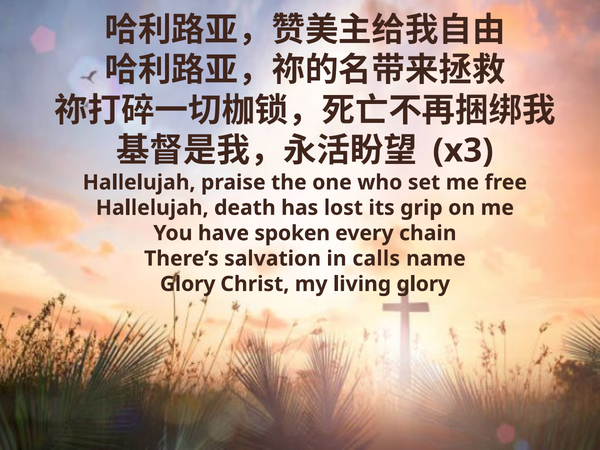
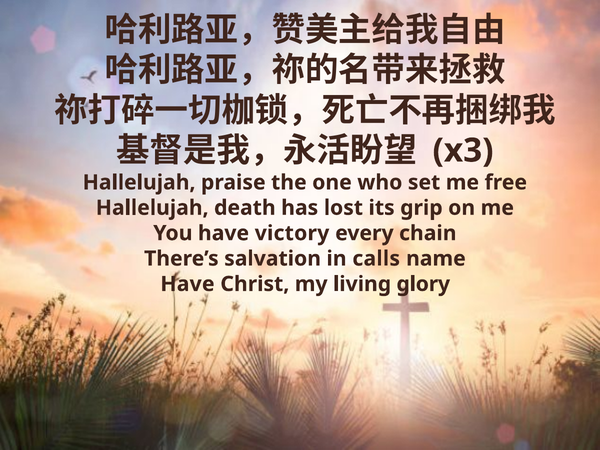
spoken: spoken -> victory (292, 233)
Glory: Glory -> Have (187, 284)
